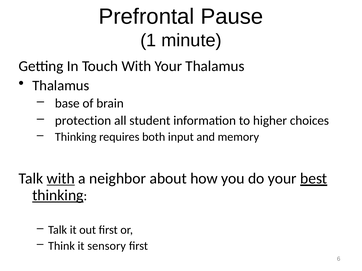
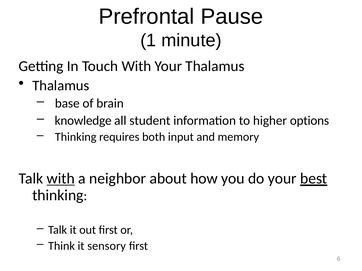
protection: protection -> knowledge (83, 121)
choices: choices -> options (309, 121)
thinking underline: present -> none (58, 196)
